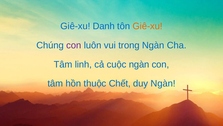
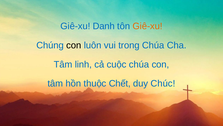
con colour: purple -> black (74, 45)
trong Ngàn: Ngàn -> Chúa (153, 45)
cuộc ngàn: ngàn -> chúa (139, 64)
duy Ngàn: Ngàn -> Chúc (163, 83)
